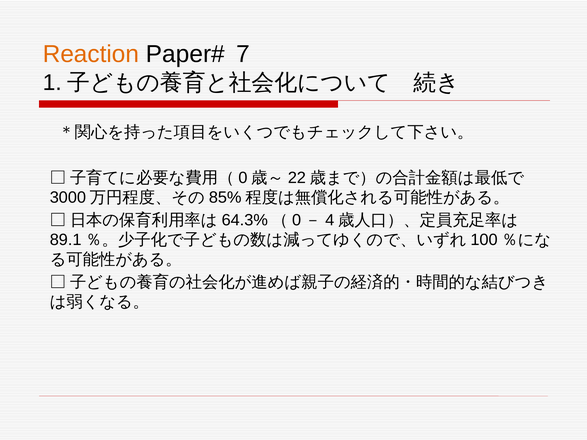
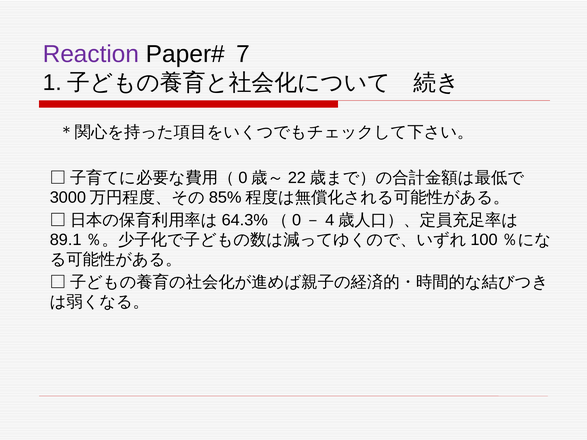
Reaction colour: orange -> purple (91, 54)
